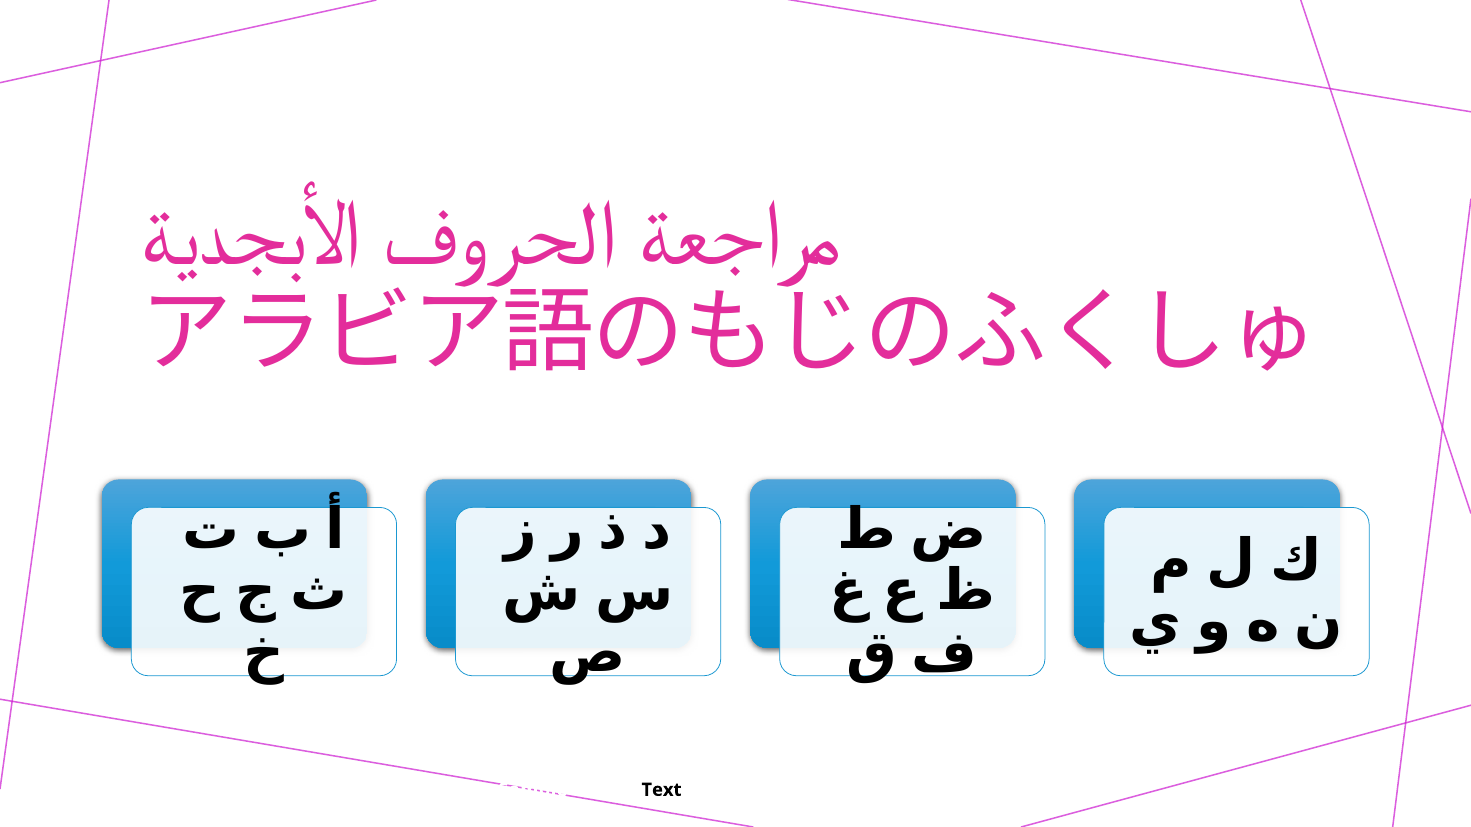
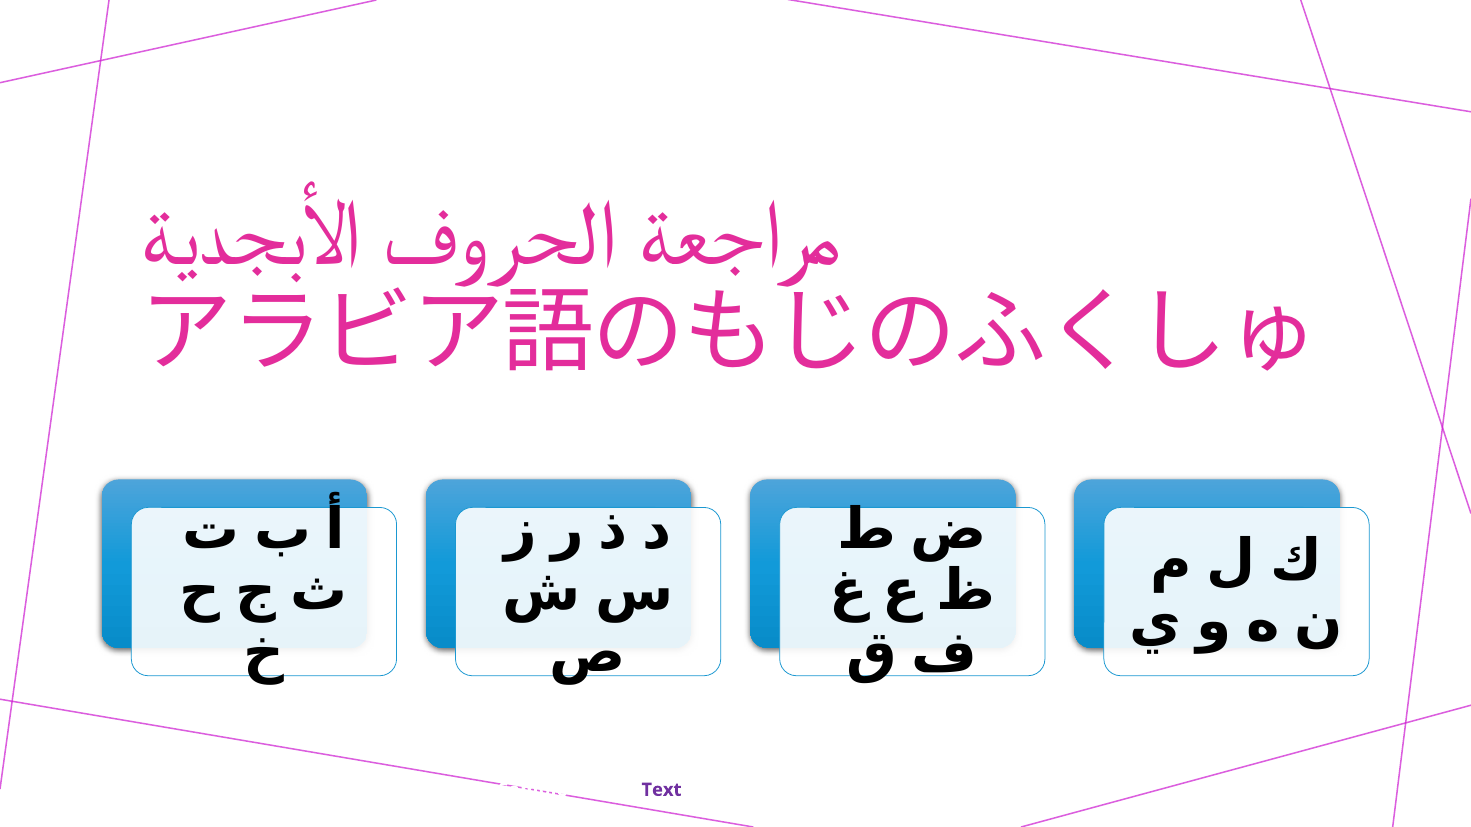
Text colour: black -> purple (661, 790)
